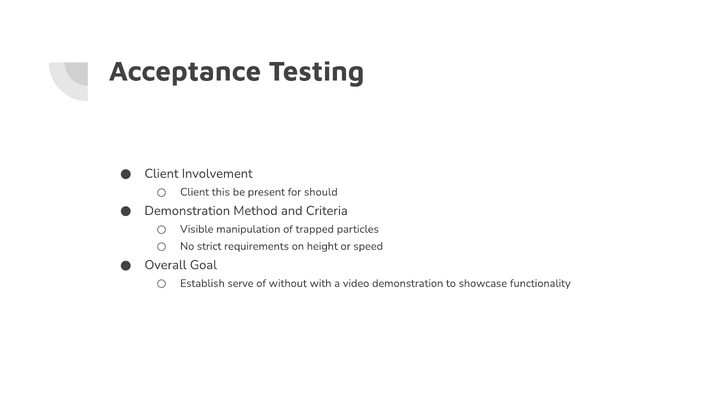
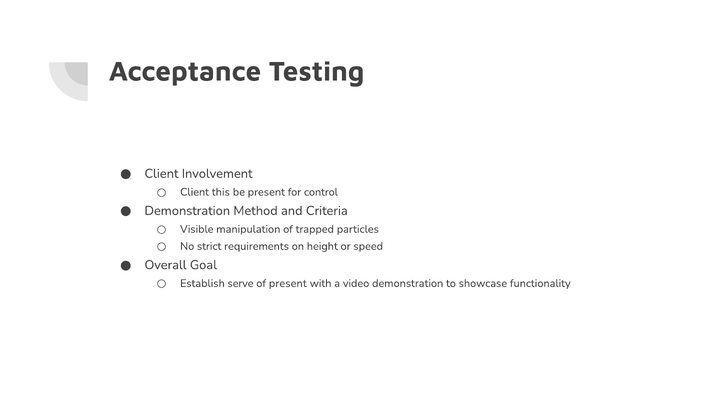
should: should -> control (321, 192)
of without: without -> present (288, 283)
